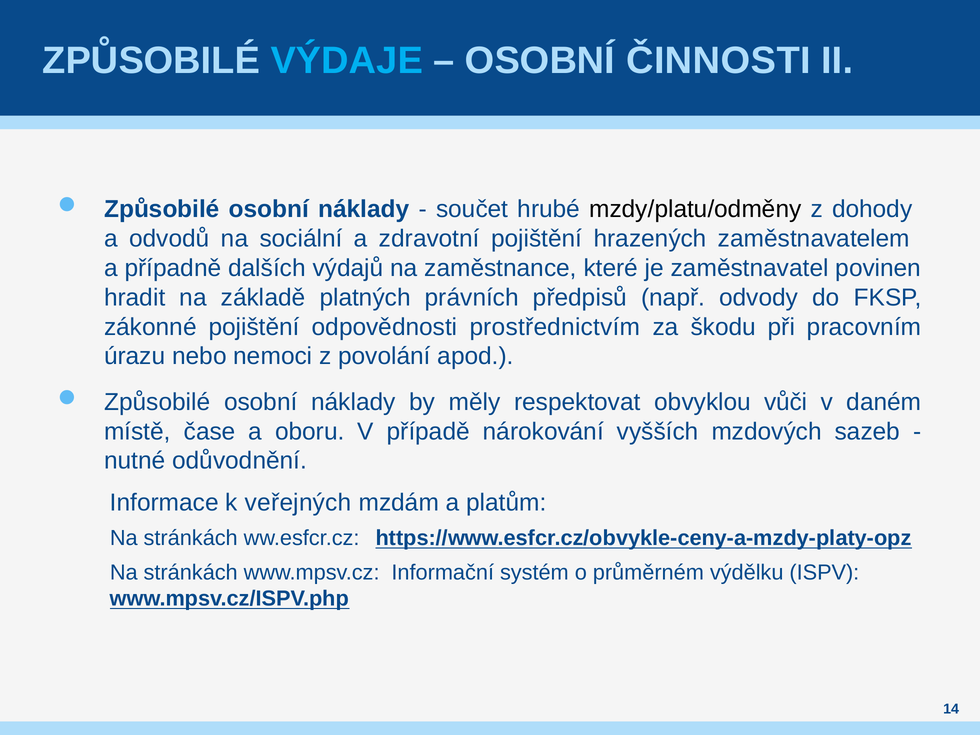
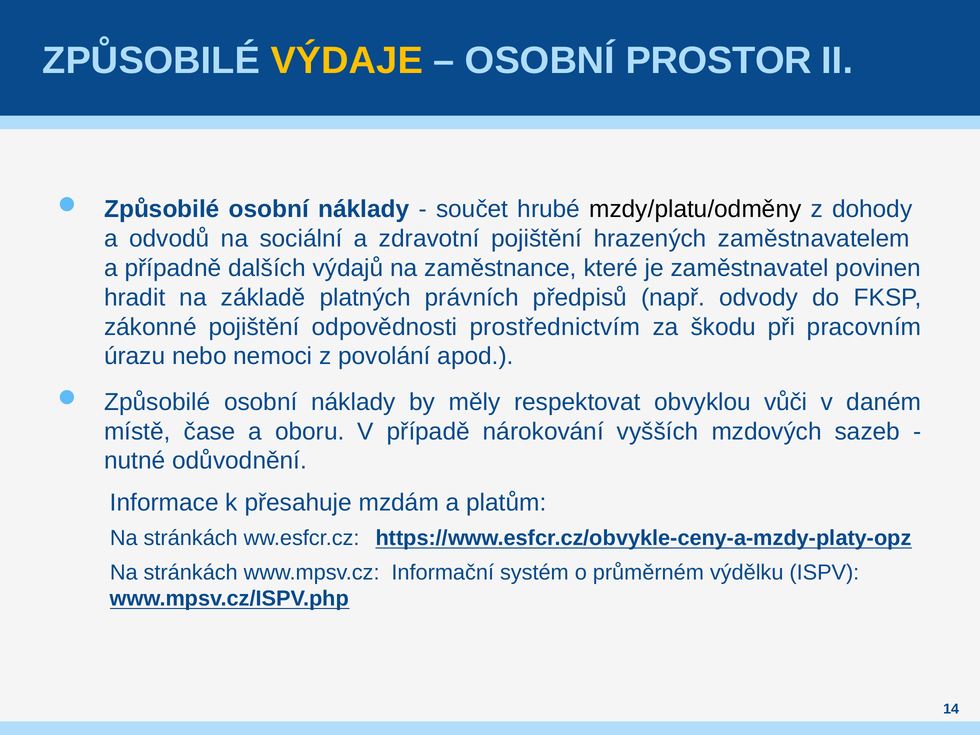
VÝDAJE colour: light blue -> yellow (347, 60)
ČINNOSTI: ČINNOSTI -> PROSTOR (719, 60)
veřejných: veřejných -> přesahuje (298, 503)
